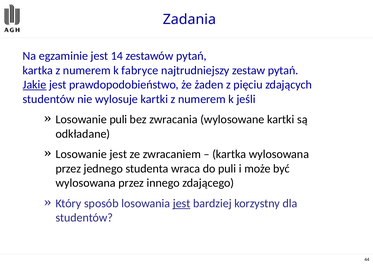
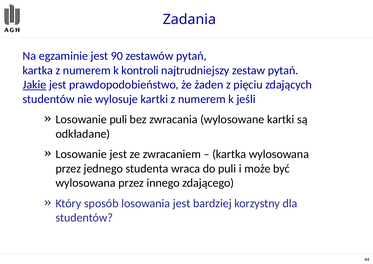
14: 14 -> 90 (117, 56)
fabryce: fabryce -> kontroli (140, 70)
jest underline: present -> none (182, 203)
